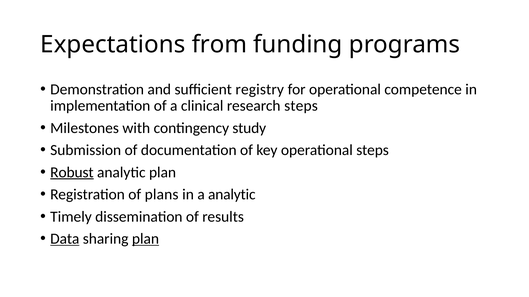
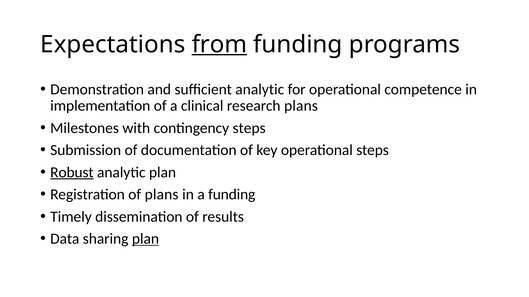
from underline: none -> present (219, 44)
sufficient registry: registry -> analytic (260, 89)
research steps: steps -> plans (301, 106)
contingency study: study -> steps (249, 128)
a analytic: analytic -> funding (232, 195)
Data underline: present -> none (65, 239)
